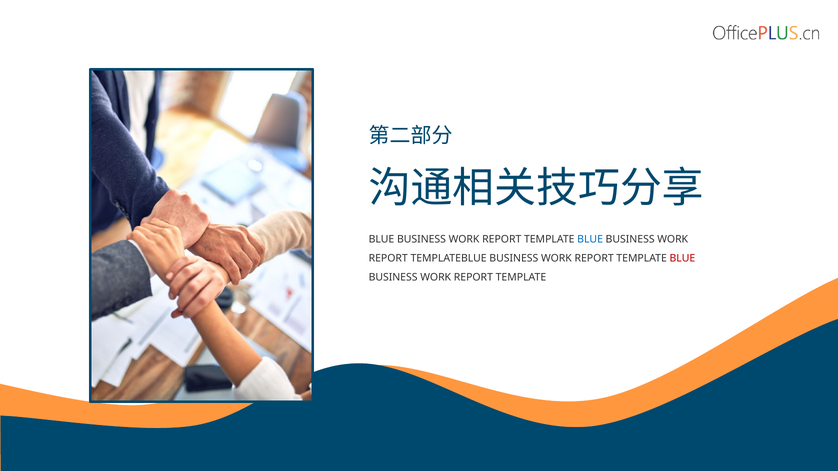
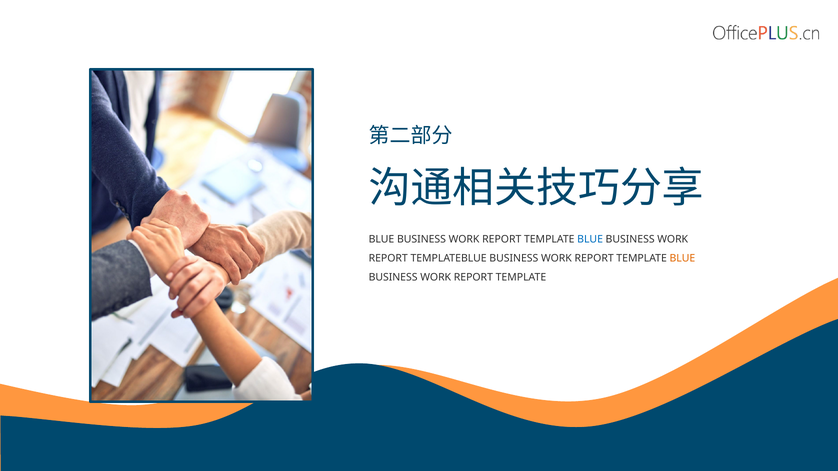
BLUE colour: red -> orange (682, 259)
